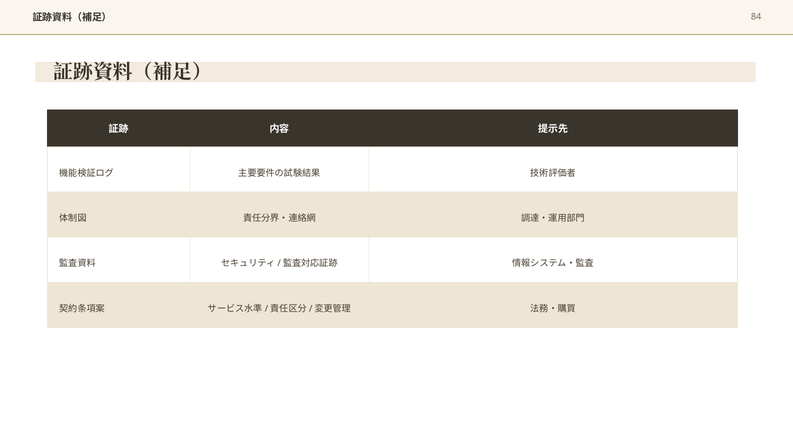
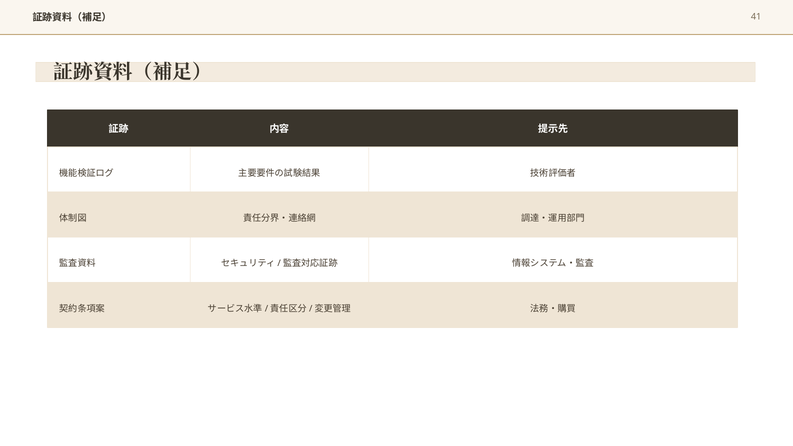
84: 84 -> 41 (756, 17)
